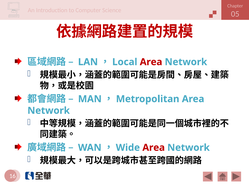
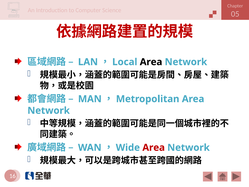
Area colour: red -> black (151, 62)
